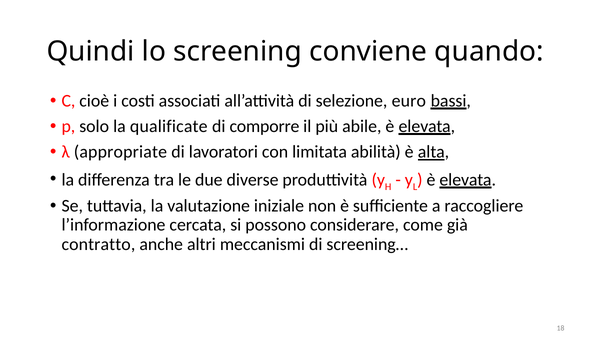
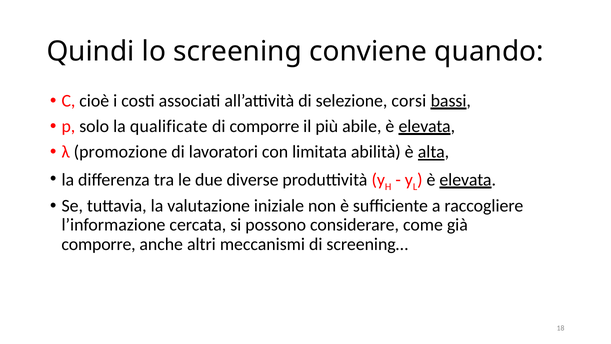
euro: euro -> corsi (409, 101)
appropriate: appropriate -> promozione (120, 152)
contratto: contratto -> comporre (99, 244)
